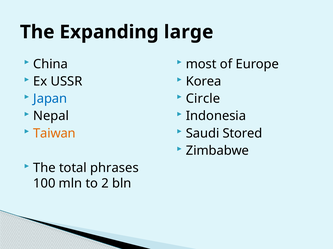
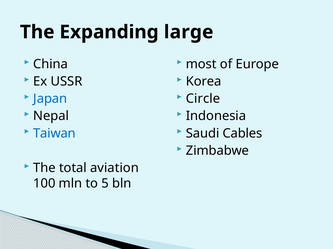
Taiwan colour: orange -> blue (54, 134)
Stored: Stored -> Cables (242, 134)
phrases: phrases -> aviation (114, 168)
2: 2 -> 5 (105, 184)
